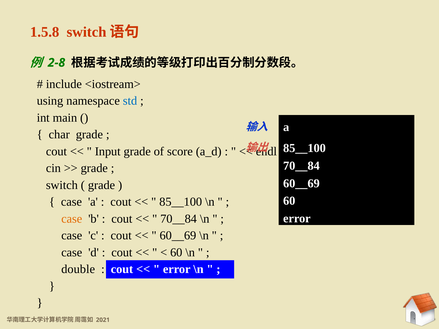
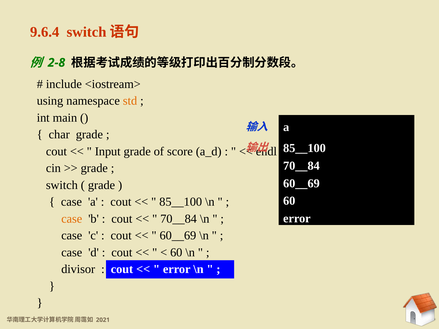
1.5.8: 1.5.8 -> 9.6.4 (45, 32)
std colour: blue -> orange (130, 101)
double: double -> divisor (78, 269)
